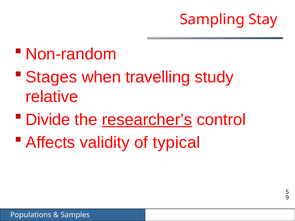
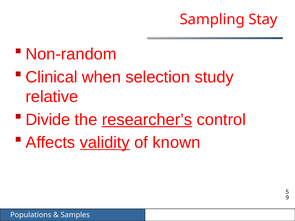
Stages: Stages -> Clinical (51, 77)
travelling: travelling -> selection (158, 77)
validity underline: none -> present (105, 143)
typical: typical -> known (176, 143)
